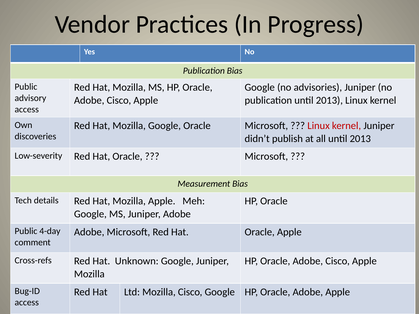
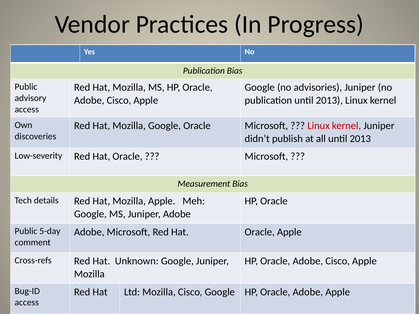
4-day: 4-day -> 5-day (50, 231)
